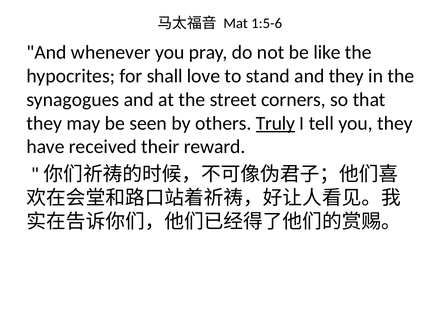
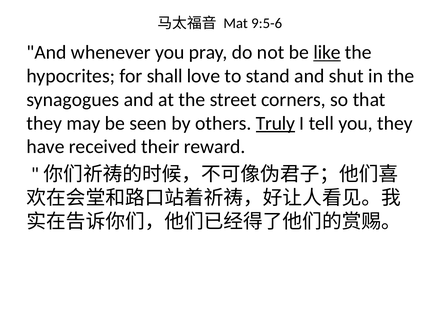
1:5-6: 1:5-6 -> 9:5-6 (267, 23)
like underline: none -> present (327, 52)
and they: they -> shut (346, 76)
